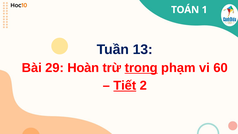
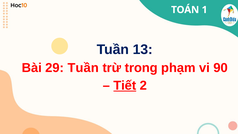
29 Hoàn: Hoàn -> Tuần (83, 68)
trong underline: present -> none (141, 68)
60: 60 -> 90 (221, 68)
